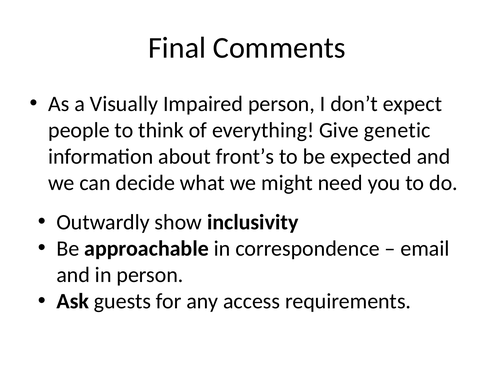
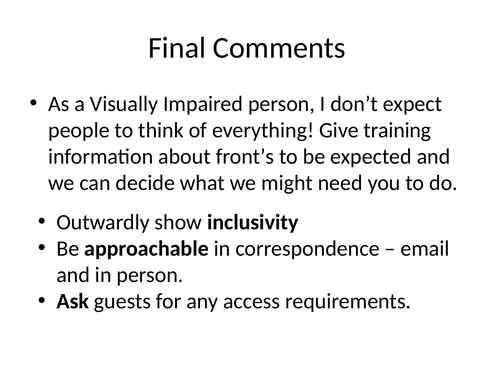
genetic: genetic -> training (397, 130)
